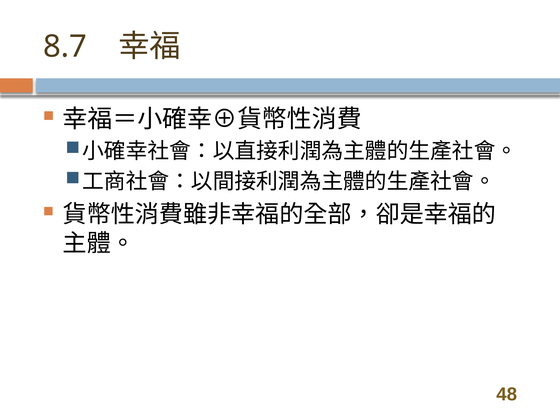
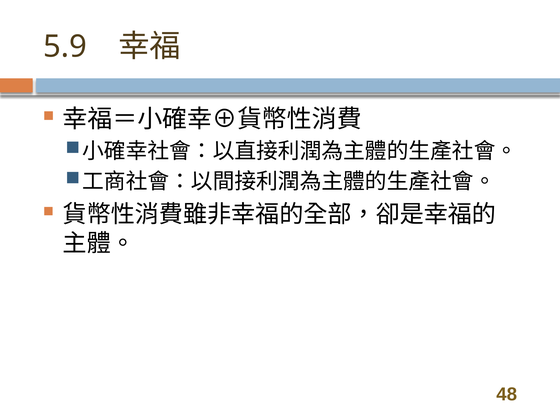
8.7: 8.7 -> 5.9 (65, 46)
